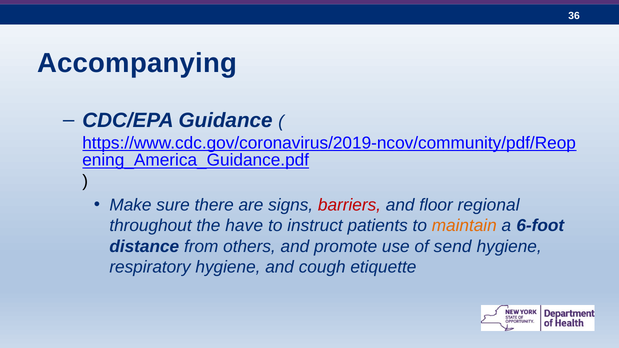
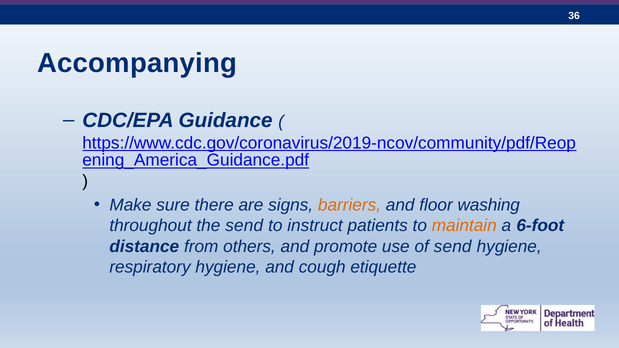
barriers colour: red -> orange (349, 205)
regional: regional -> washing (489, 205)
the have: have -> send (244, 226)
